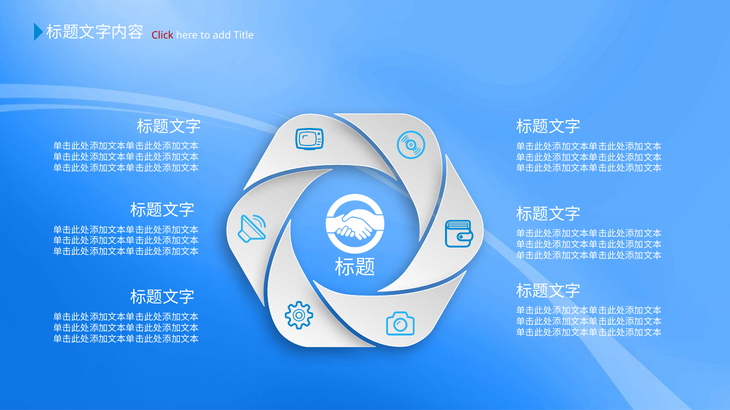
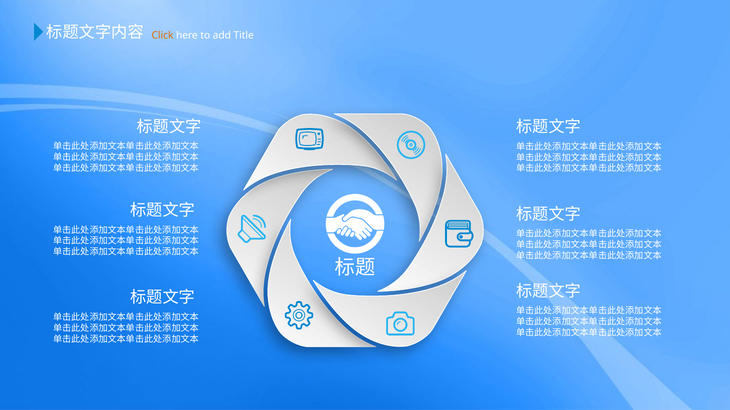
Click colour: red -> orange (163, 35)
